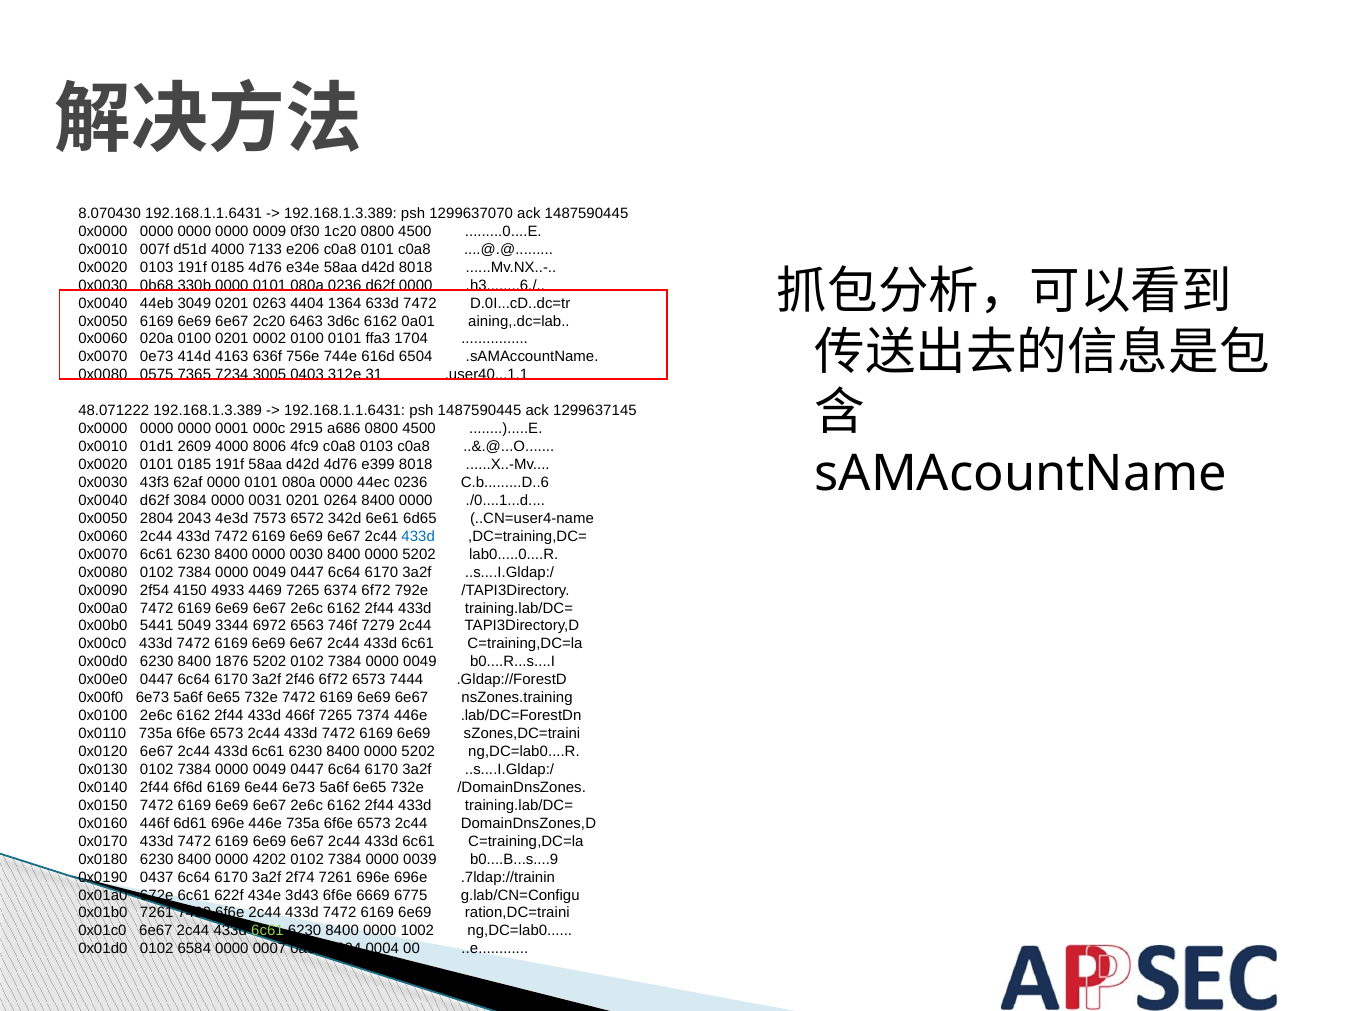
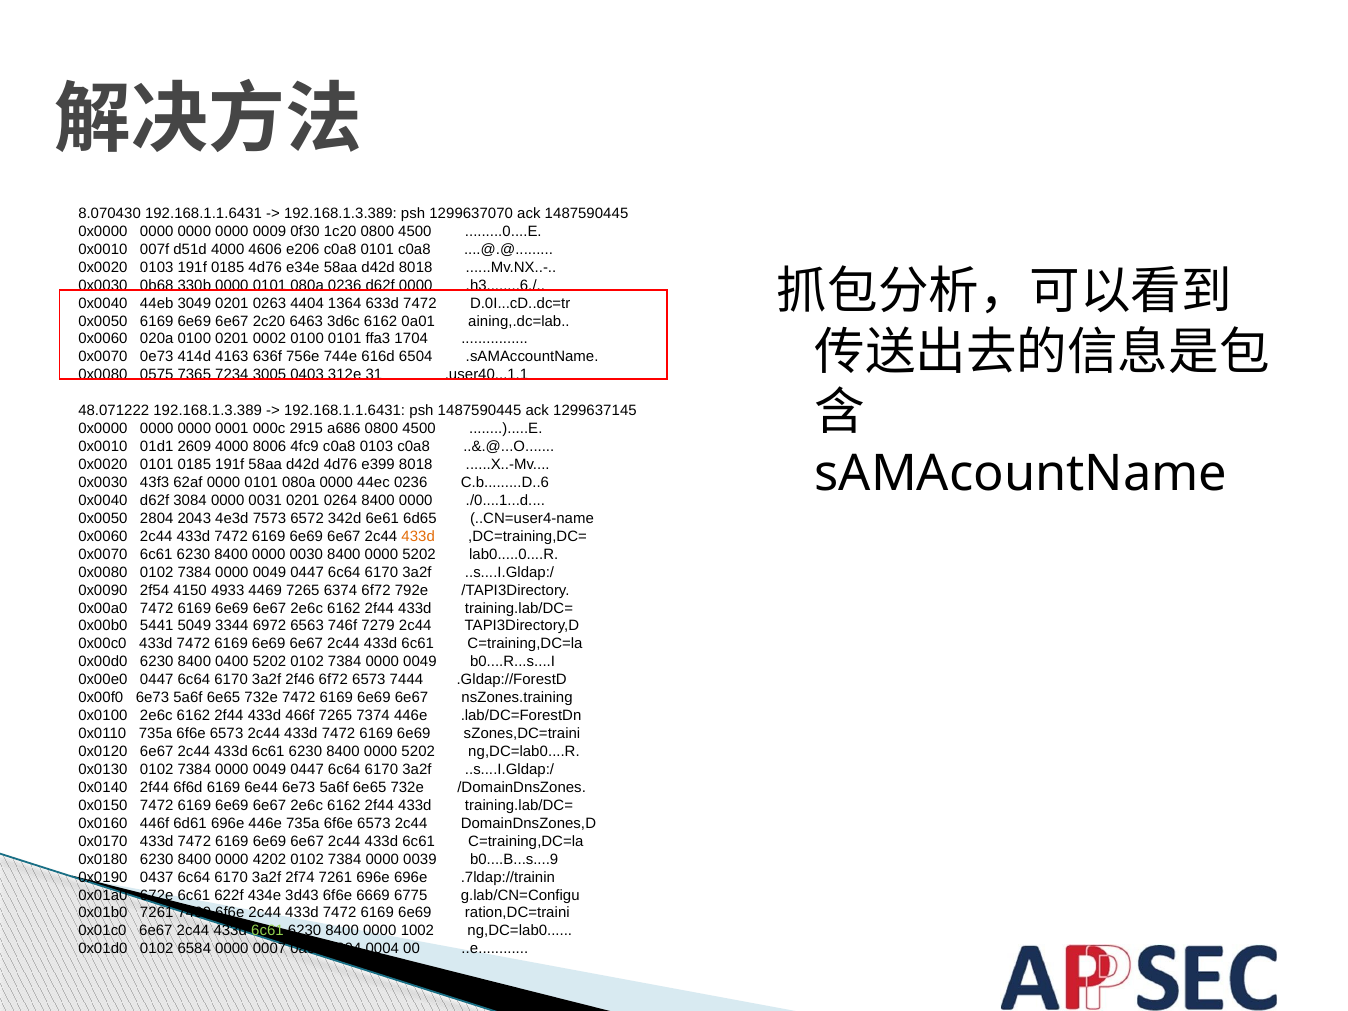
7133: 7133 -> 4606 (265, 249)
433d colour: blue -> orange (418, 536)
1876: 1876 -> 0400 (232, 662)
